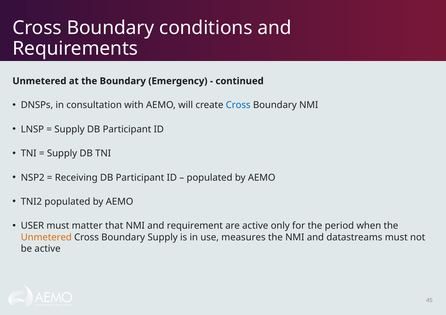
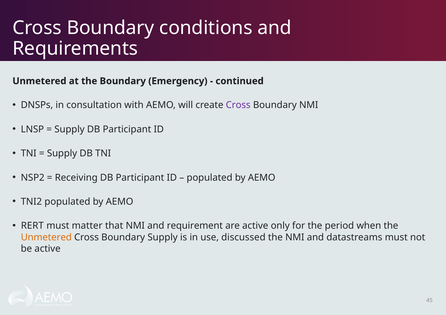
Cross colour: blue -> purple (238, 105)
USER: USER -> RERT (32, 226)
measures: measures -> discussed (243, 237)
